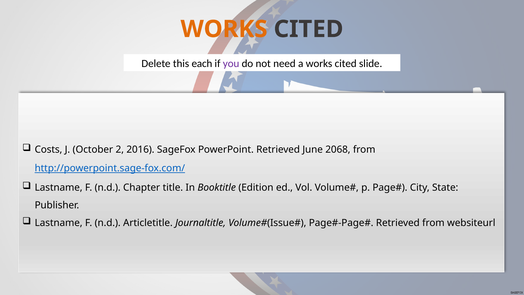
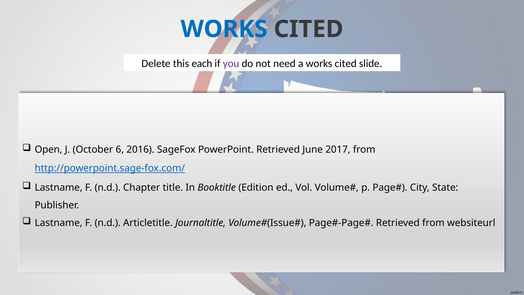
WORKS colour: orange -> blue (224, 29)
Costs: Costs -> Open (49, 150)
2: 2 -> 6 (120, 150)
2068: 2068 -> 2017 (338, 150)
